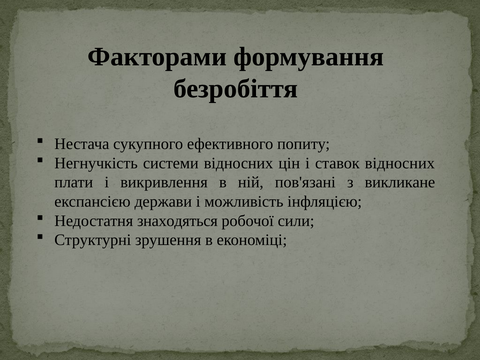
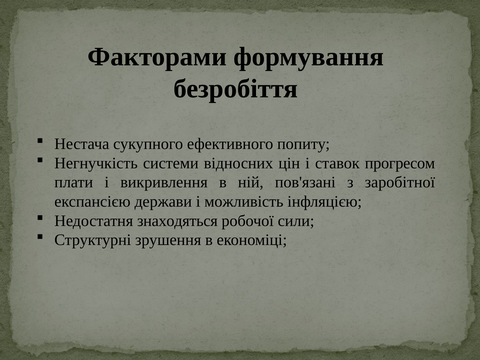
ставок відносних: відносних -> прогресом (400, 163)
викликане: викликане -> заробітної (400, 182)
